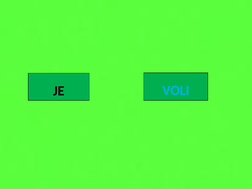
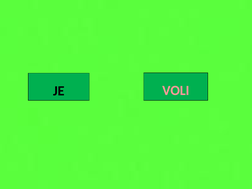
VOLI colour: light blue -> pink (176, 90)
